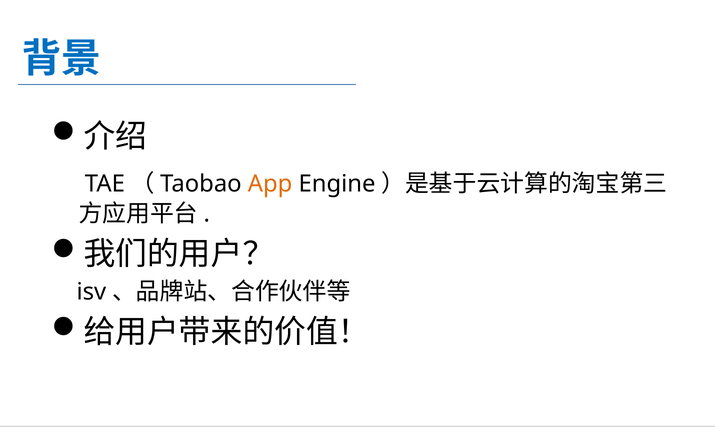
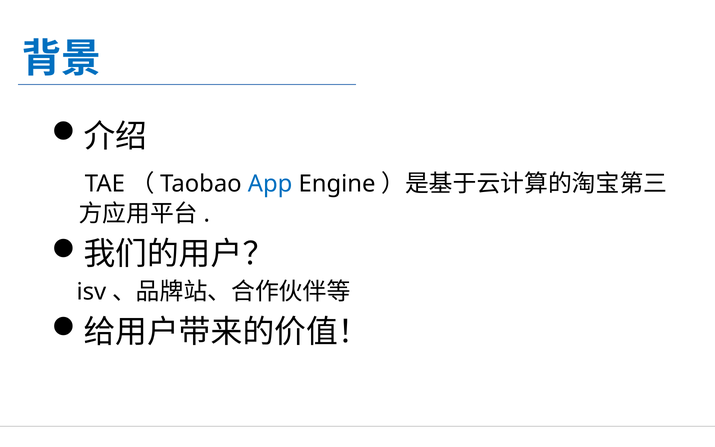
App colour: orange -> blue (270, 184)
